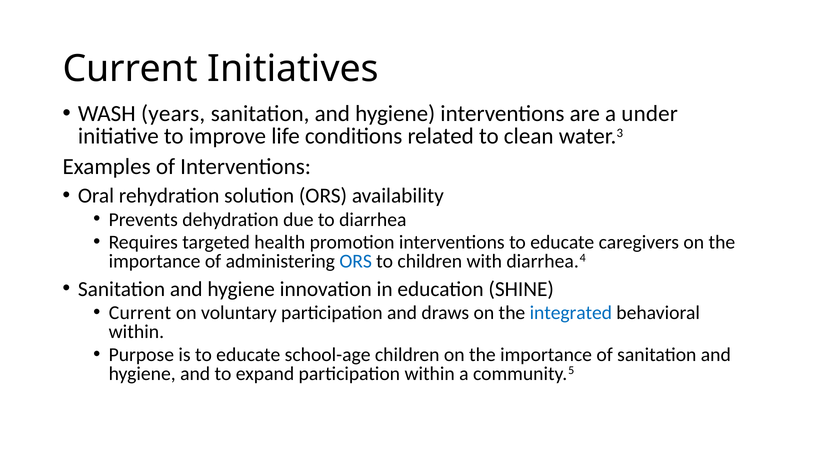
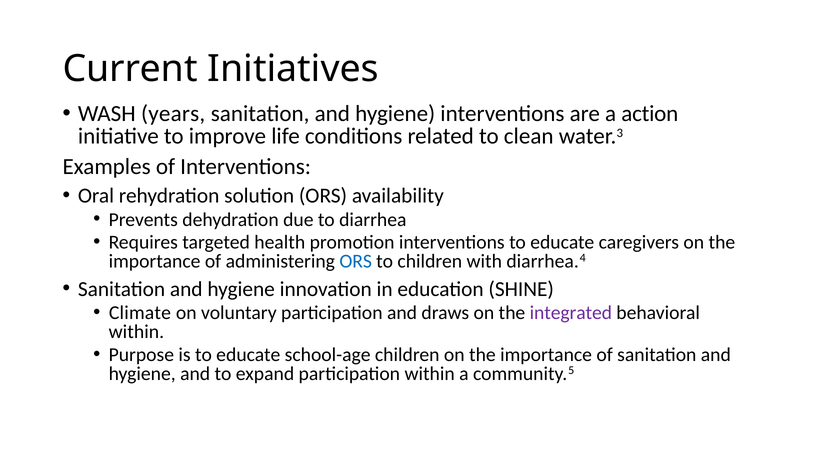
under: under -> action (650, 114)
Current: Current -> Climate (140, 313)
integrated colour: blue -> purple (571, 313)
